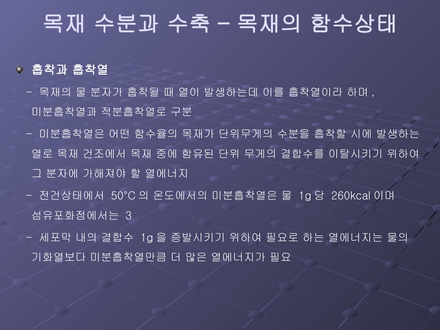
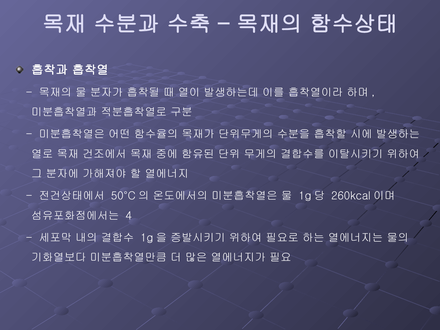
3: 3 -> 4 (129, 216)
